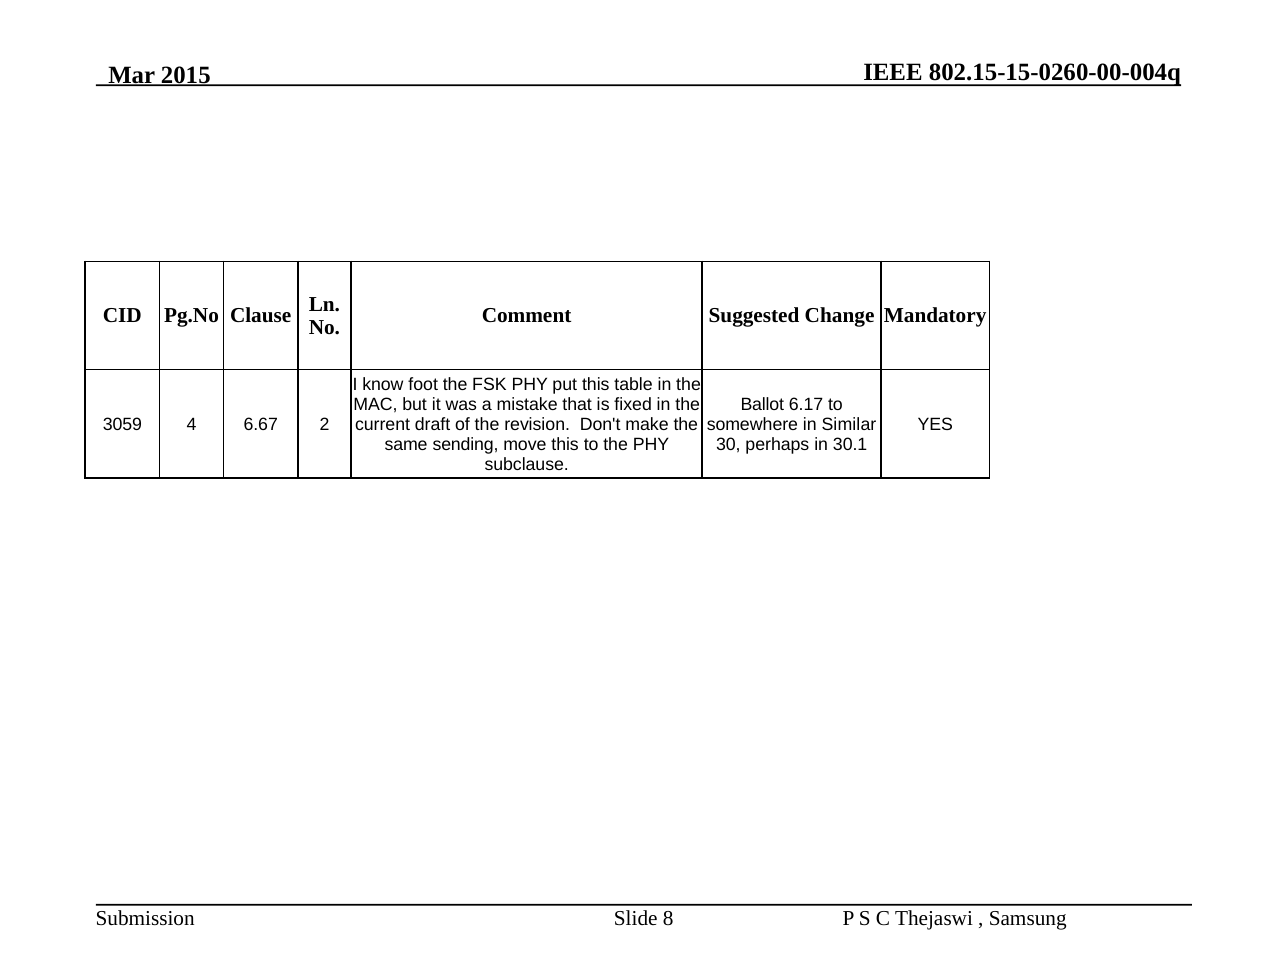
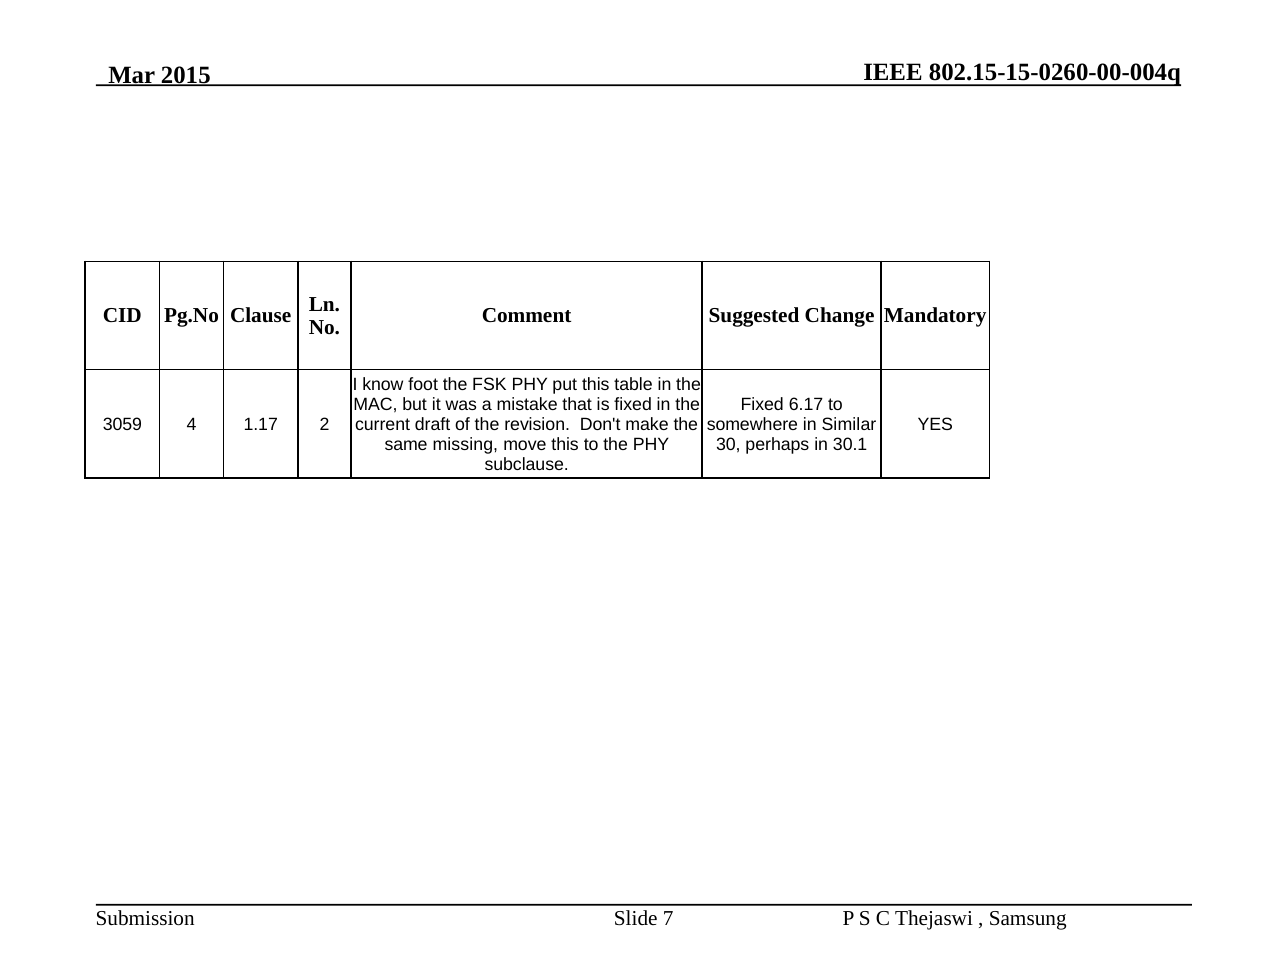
Ballot: Ballot -> Fixed (762, 405)
6.67: 6.67 -> 1.17 (261, 424)
sending: sending -> missing (465, 444)
8: 8 -> 7 (668, 919)
